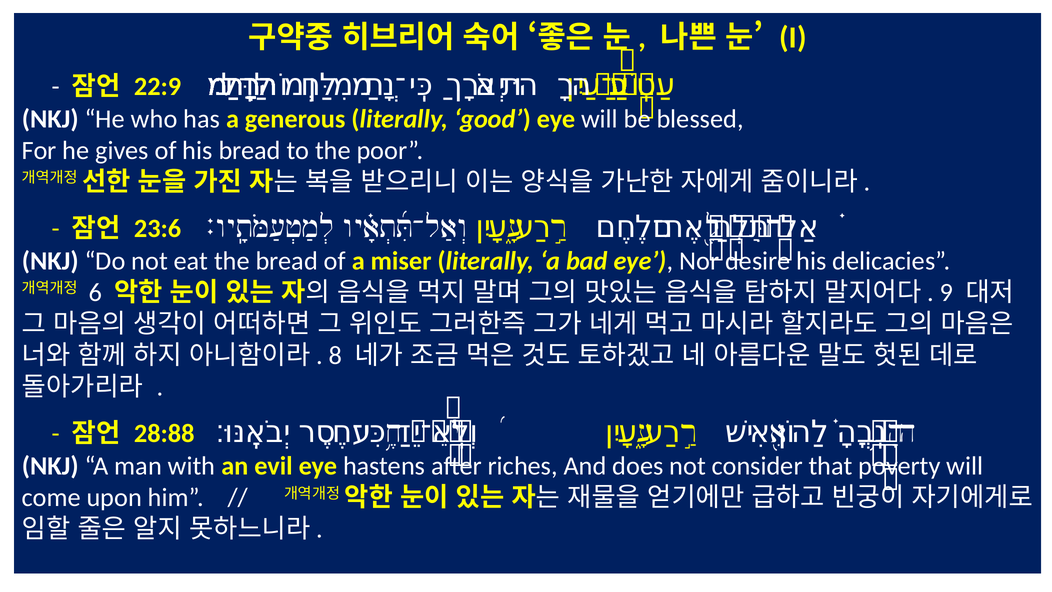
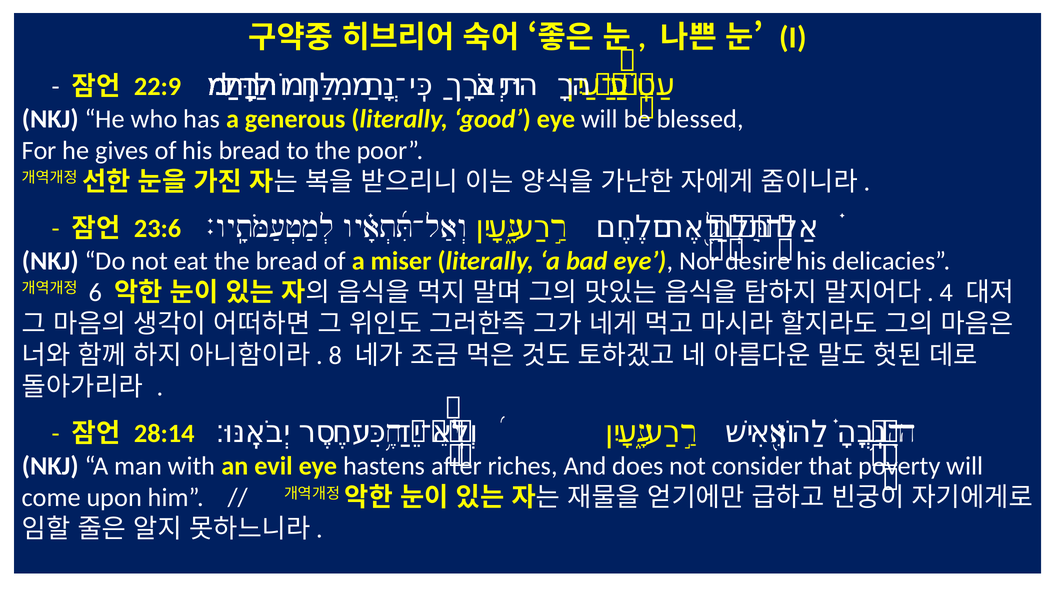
9: 9 -> 4 (947, 292)
28:88: 28:88 -> 28:14 (164, 434)
